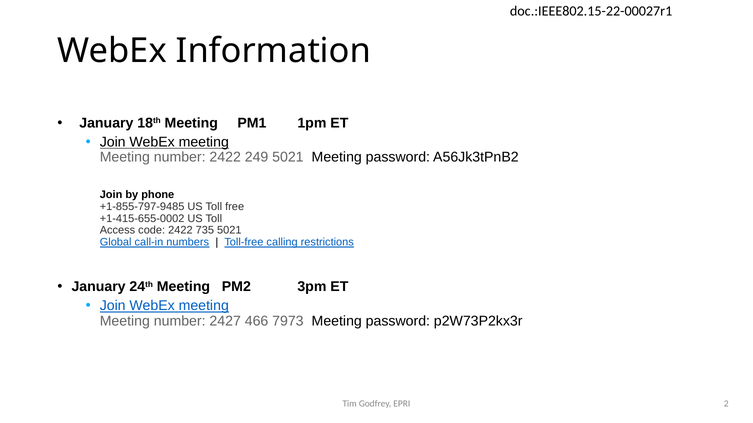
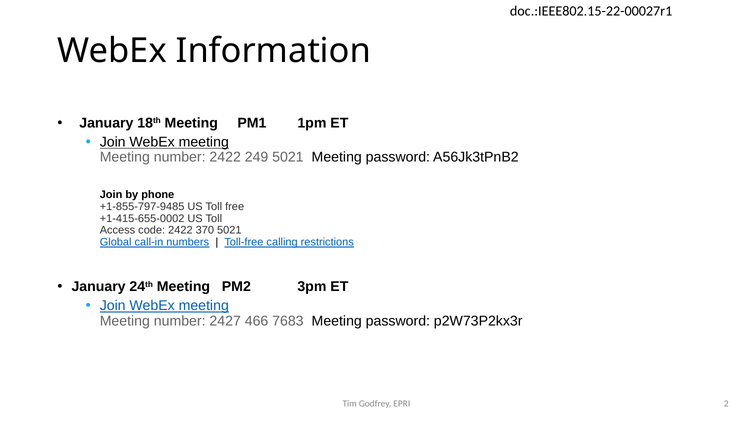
735: 735 -> 370 (205, 231)
7973: 7973 -> 7683 (288, 321)
